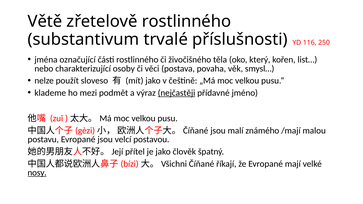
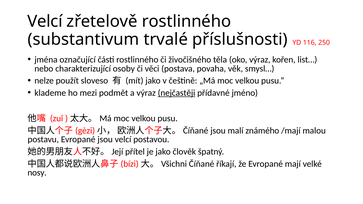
Větě: Větě -> Velcí (45, 22)
oko který: který -> výraz (260, 60)
nosy underline: present -> none (37, 173)
